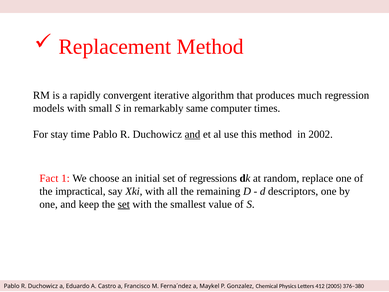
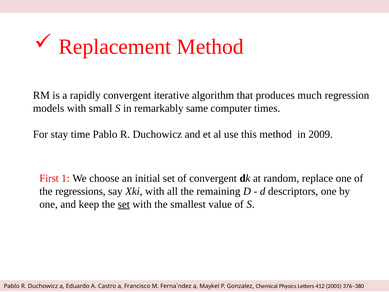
and underline: present -> none (192, 134)
2002: 2002 -> 2009 (321, 134)
Fact: Fact -> First (49, 178)
of regressions: regressions -> convergent (213, 178)
impractical: impractical -> regressions (80, 191)
